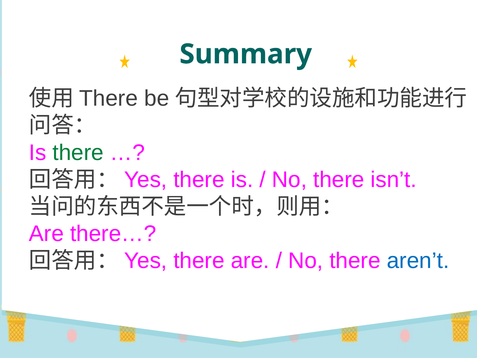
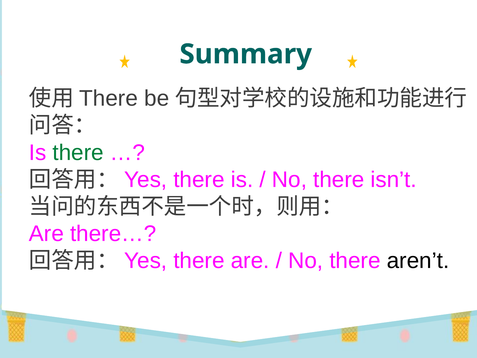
aren’t colour: blue -> black (418, 261)
